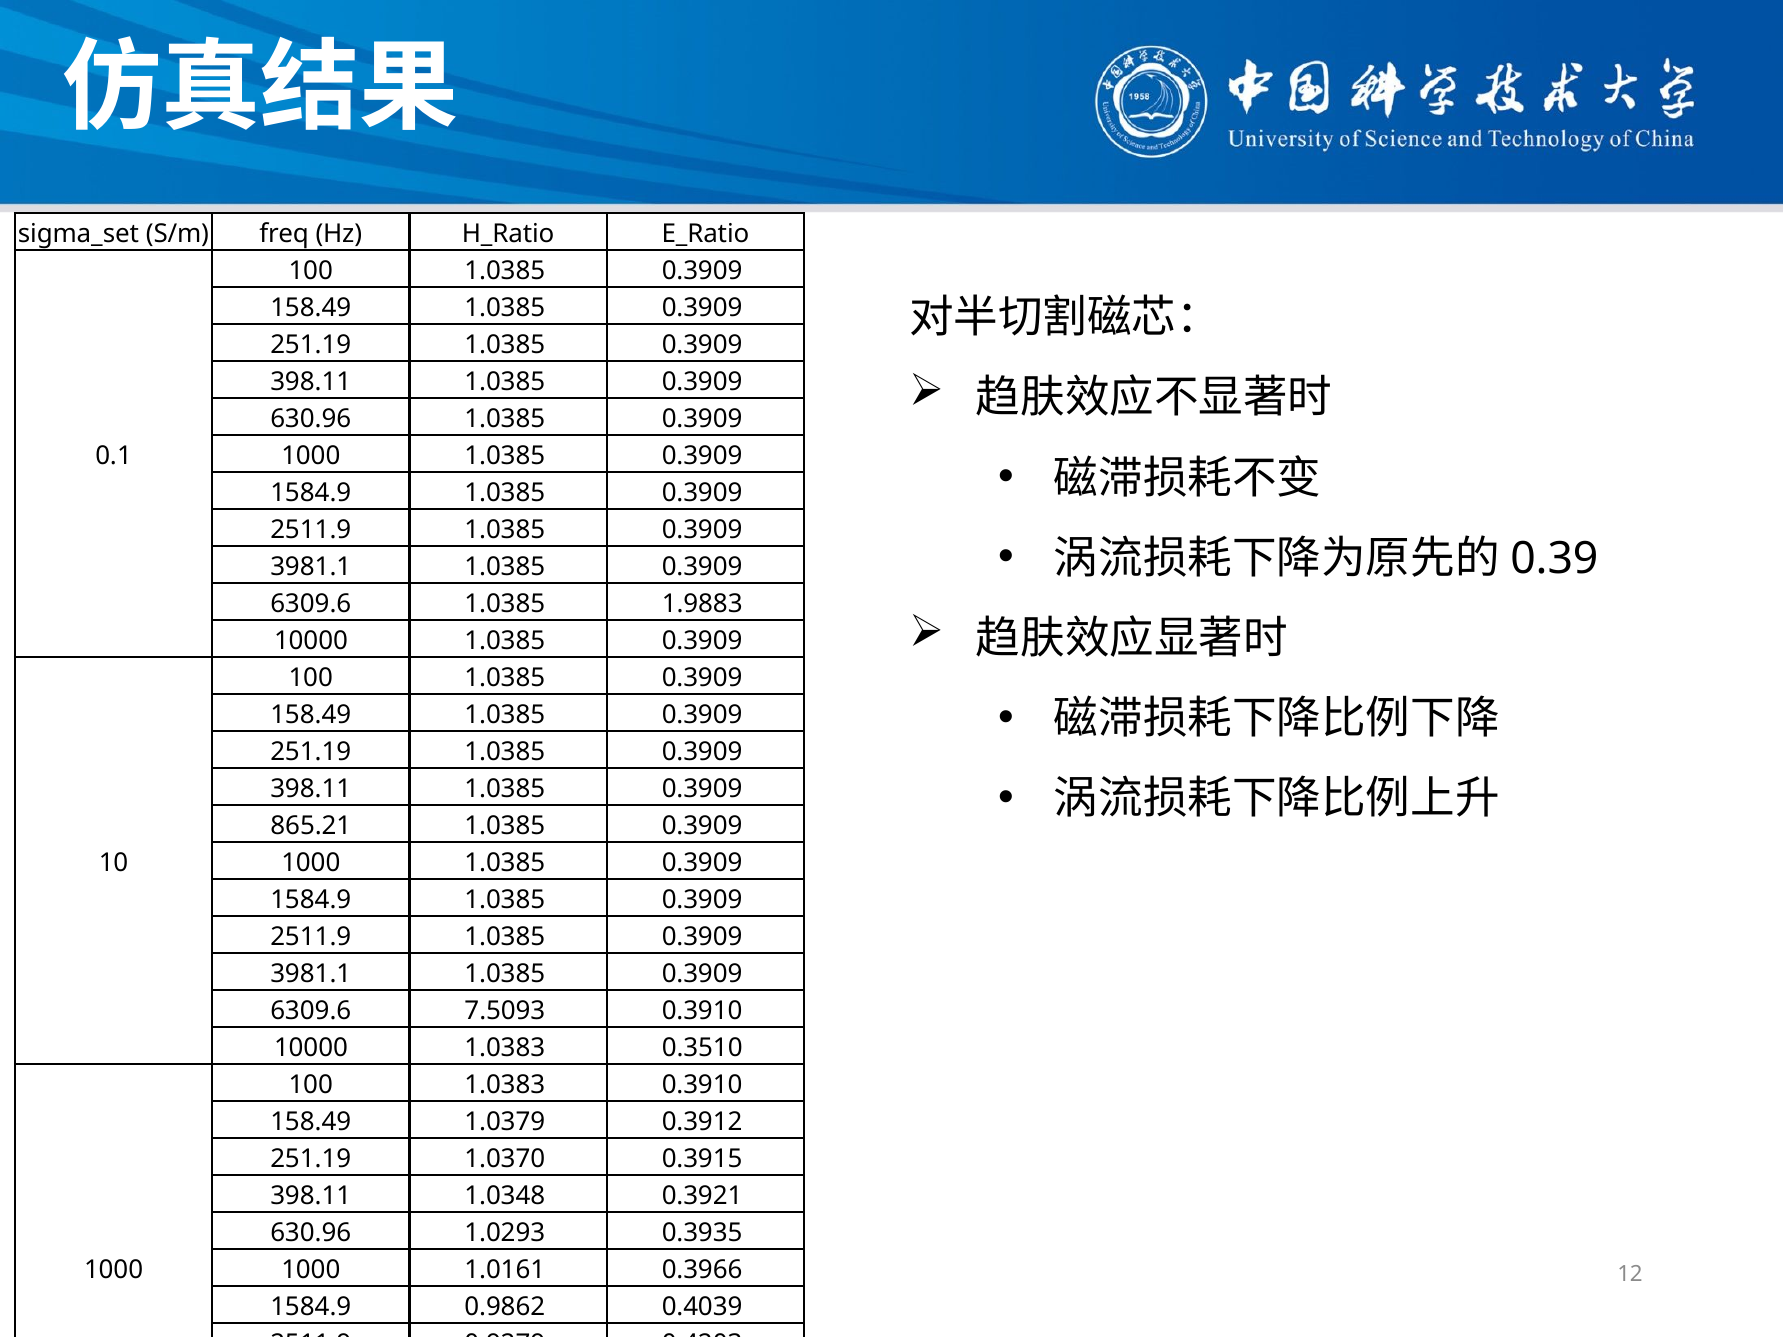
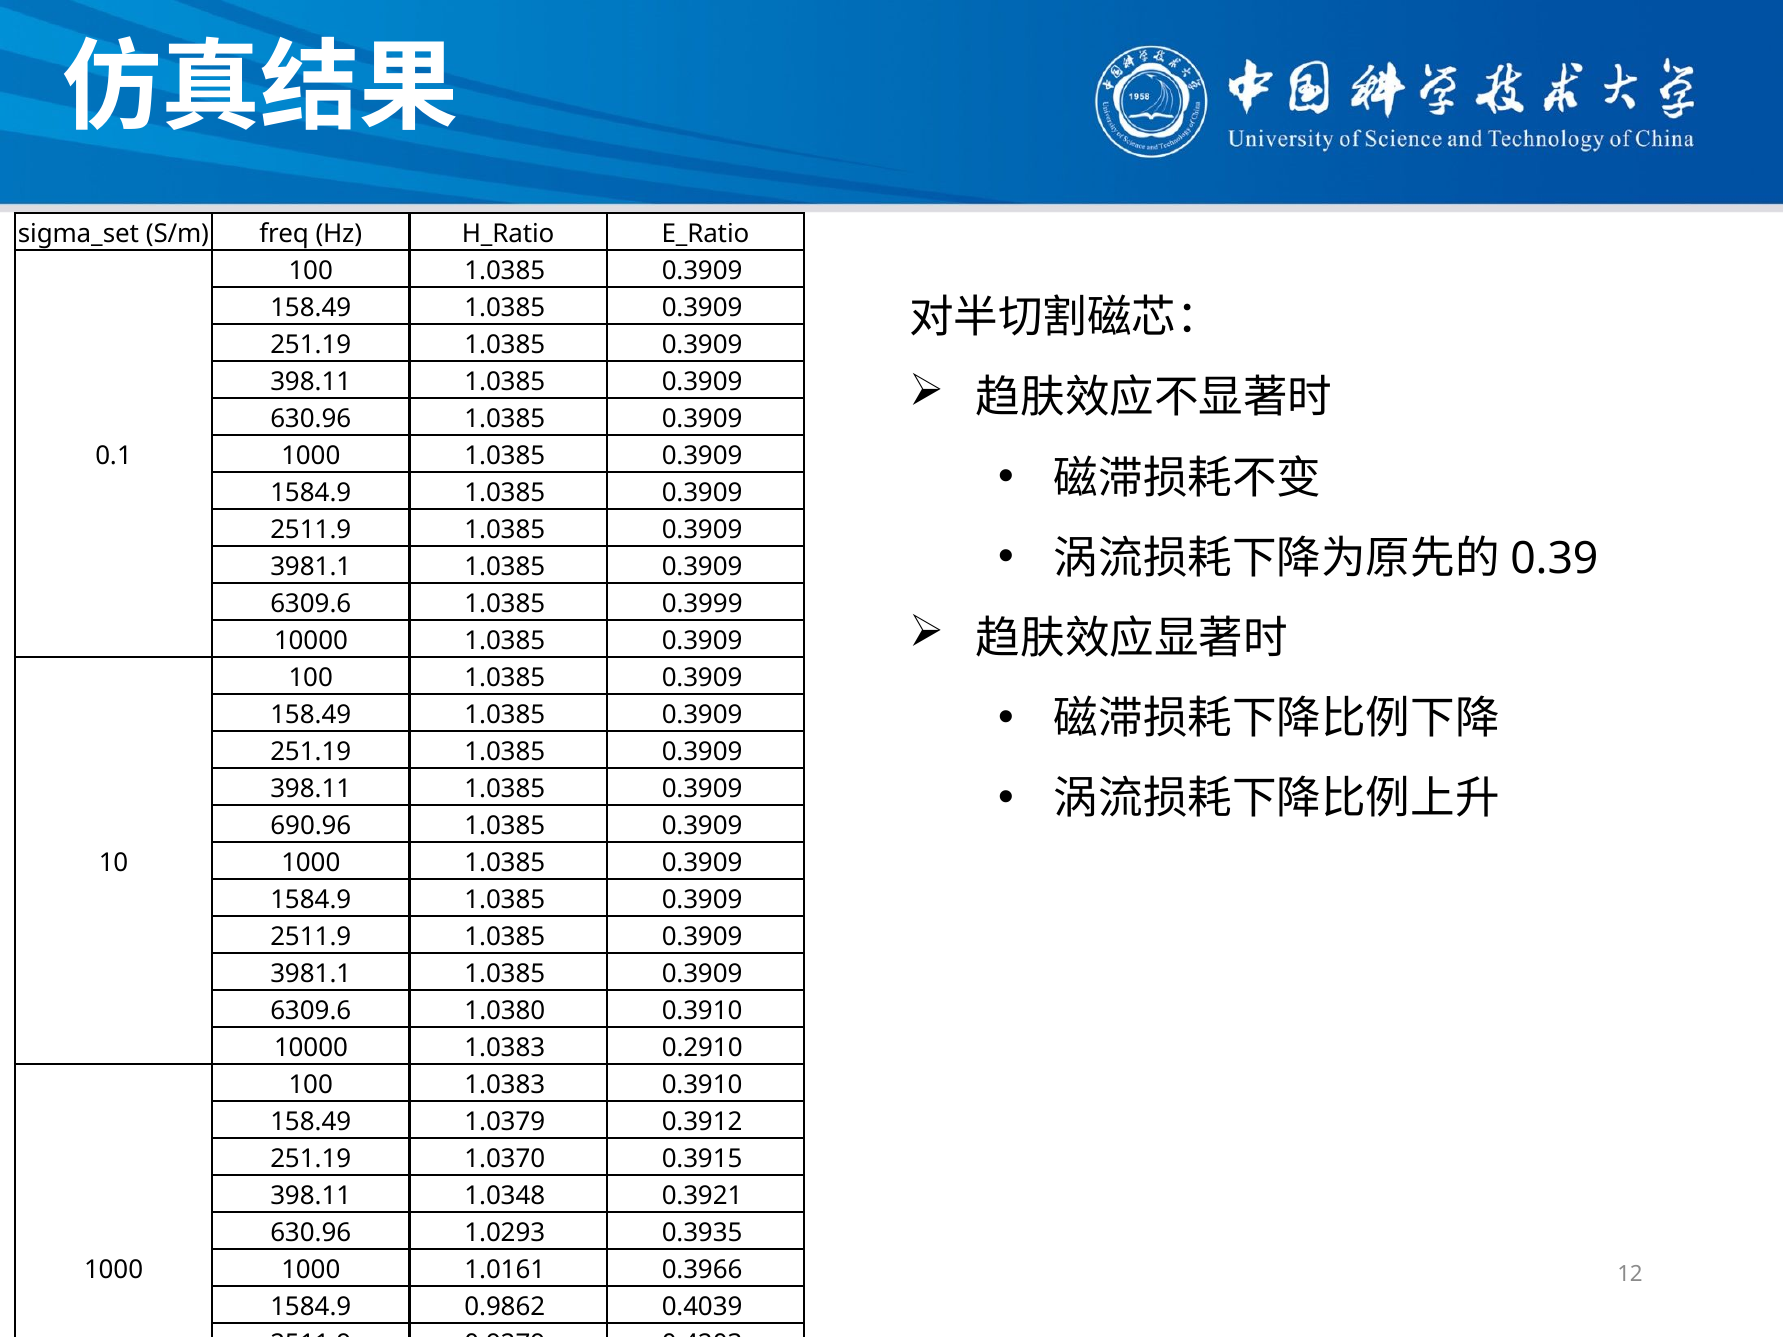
1.9883: 1.9883 -> 0.3999 (702, 604)
865.21: 865.21 -> 690.96 (311, 826)
7.5093: 7.5093 -> 1.0380 (505, 1011)
0.3510: 0.3510 -> 0.2910 (702, 1048)
